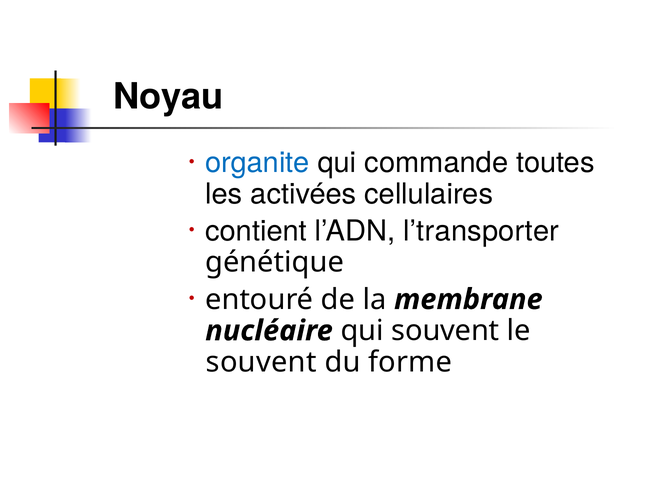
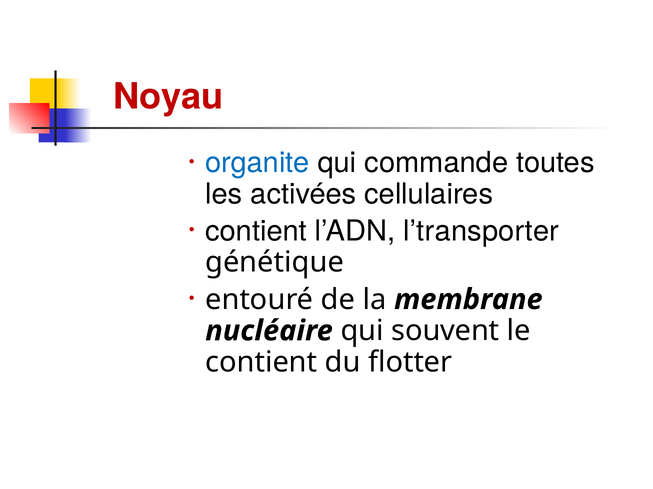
Noyau colour: black -> red (168, 97)
souvent: souvent -> contient (261, 363)
forme: forme -> flotter (410, 363)
